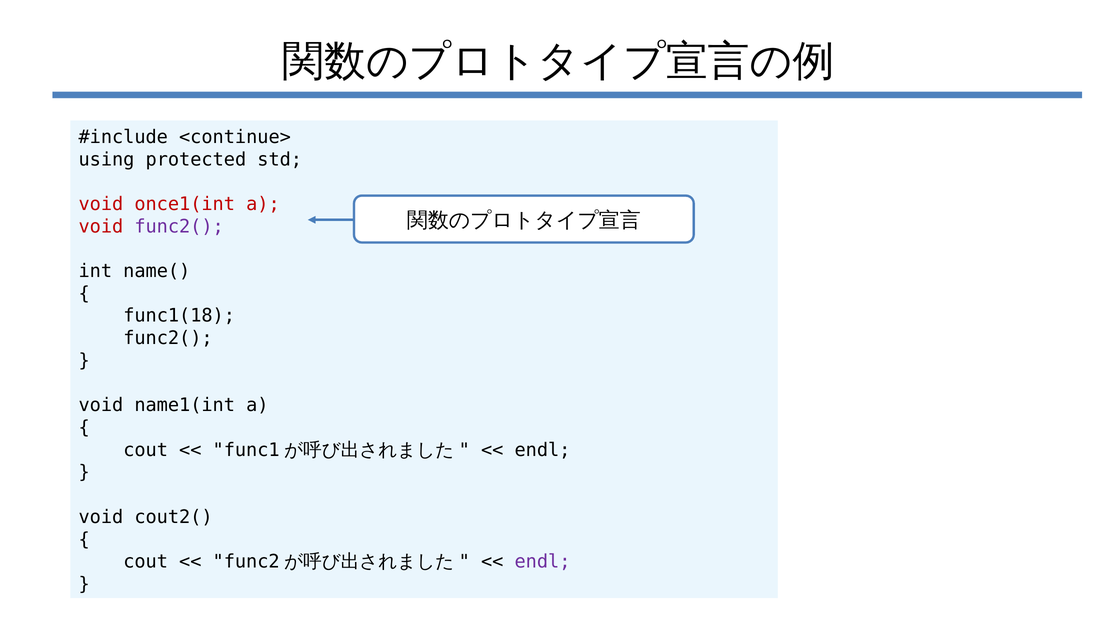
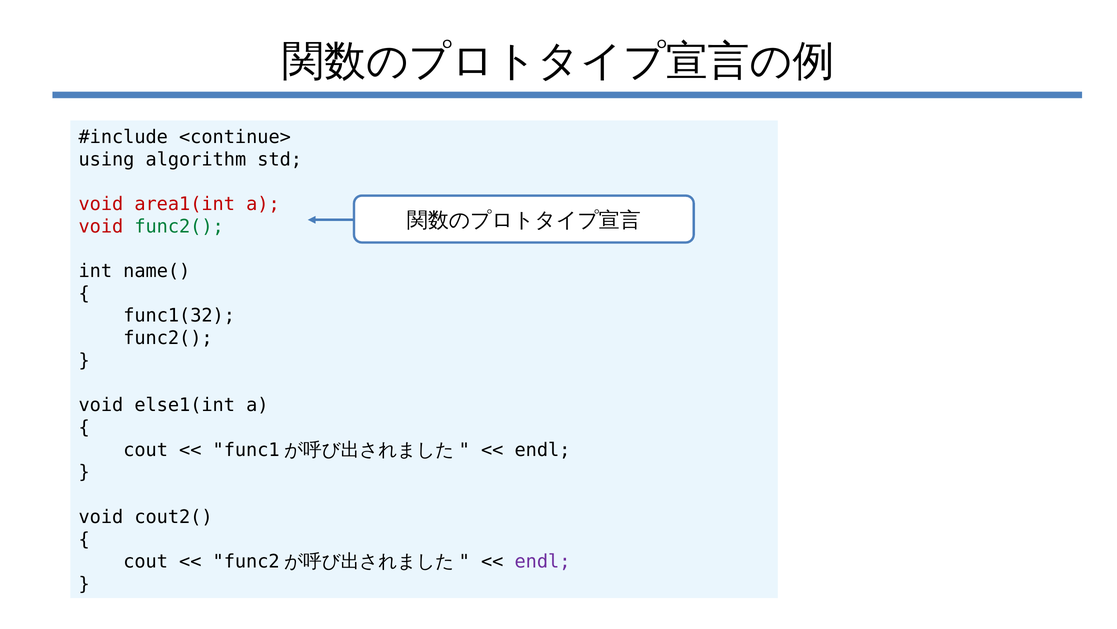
protected: protected -> algorithm (196, 159)
once1(int: once1(int -> area1(int (185, 204)
func2( colour: purple -> green (179, 226)
func1(18: func1(18 -> func1(32 (179, 316)
name1(int: name1(int -> else1(int (185, 405)
